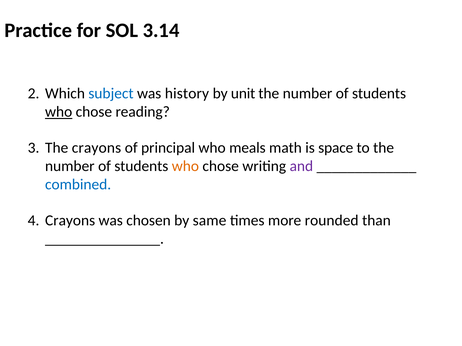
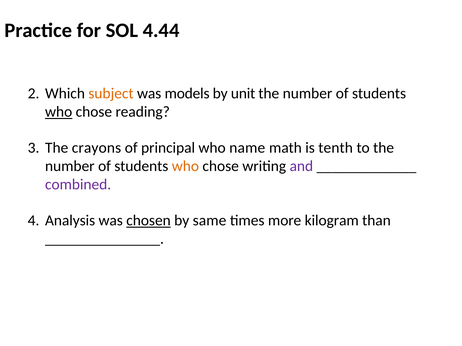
3.14: 3.14 -> 4.44 (161, 30)
subject colour: blue -> orange (111, 93)
history: history -> models (187, 93)
meals: meals -> name (247, 148)
space: space -> tenth (336, 148)
combined colour: blue -> purple (78, 185)
Crayons: Crayons -> Analysis (70, 221)
chosen underline: none -> present (149, 221)
rounded: rounded -> kilogram (332, 221)
